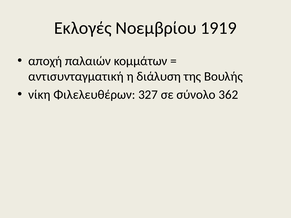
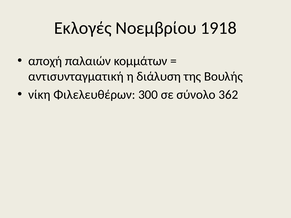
1919: 1919 -> 1918 (219, 28)
327: 327 -> 300 (148, 95)
